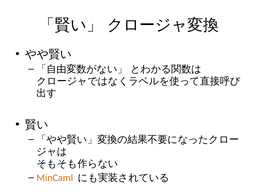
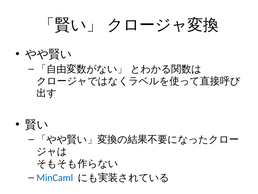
MinCaml colour: orange -> blue (55, 177)
